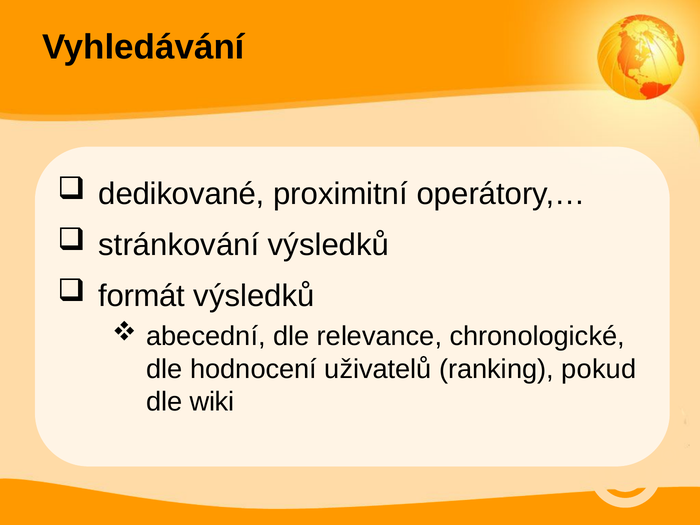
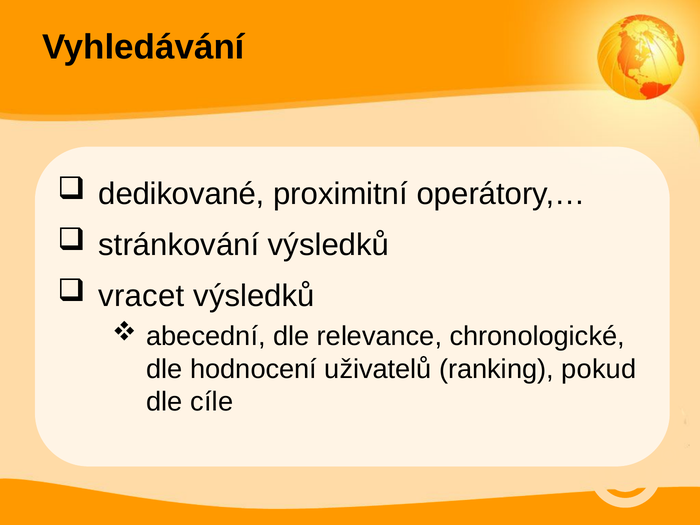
formát: formát -> vracet (141, 296)
wiki: wiki -> cíle (212, 402)
